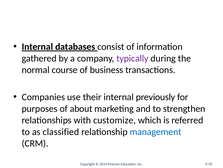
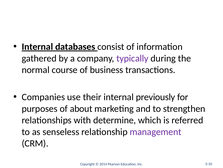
customize: customize -> determine (115, 120)
classified: classified -> senseless (61, 131)
management colour: blue -> purple (156, 131)
